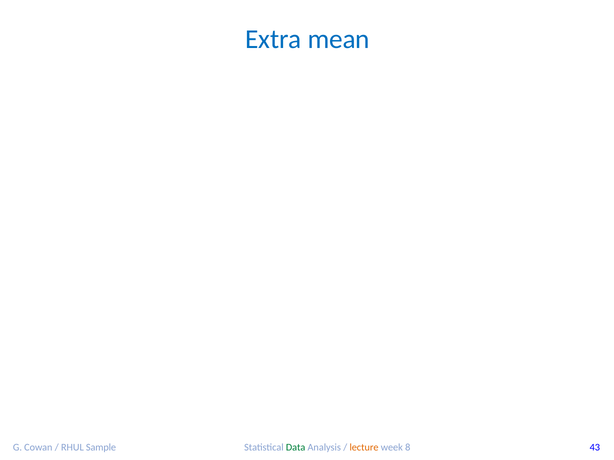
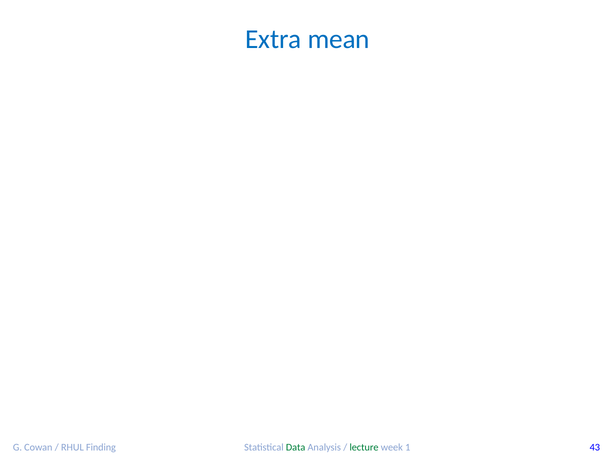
Sample: Sample -> Finding (101, 448)
lecture colour: orange -> green (364, 448)
8: 8 -> 1 (408, 448)
